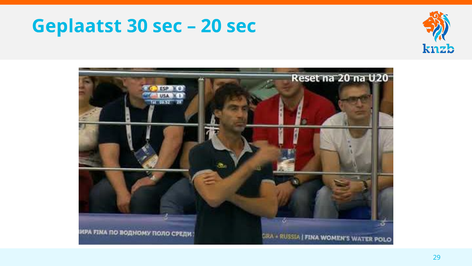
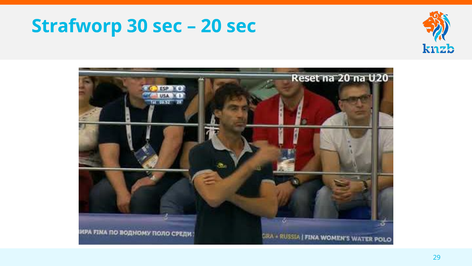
Geplaatst: Geplaatst -> Strafworp (77, 26)
